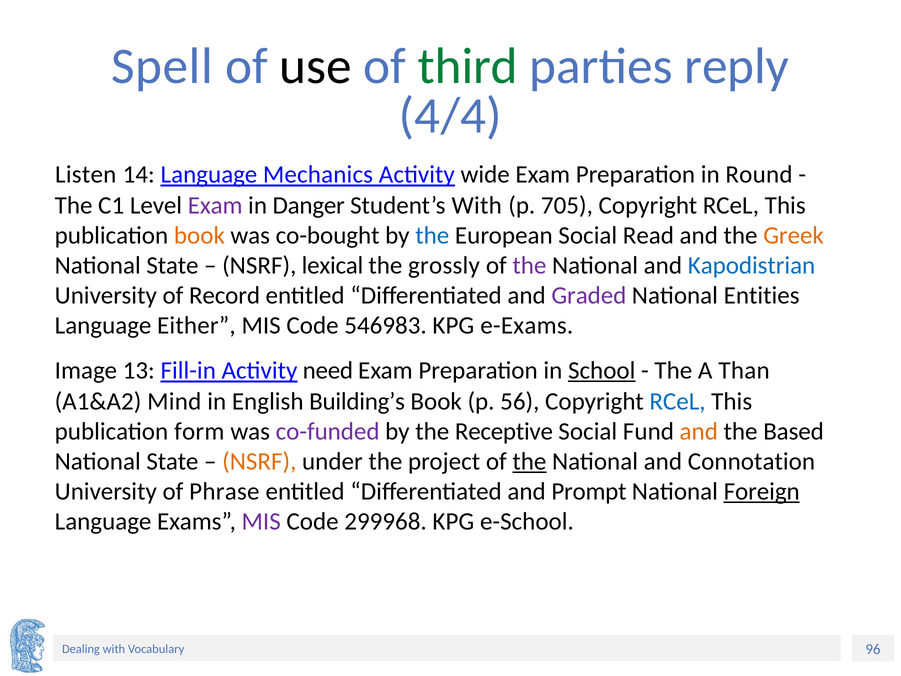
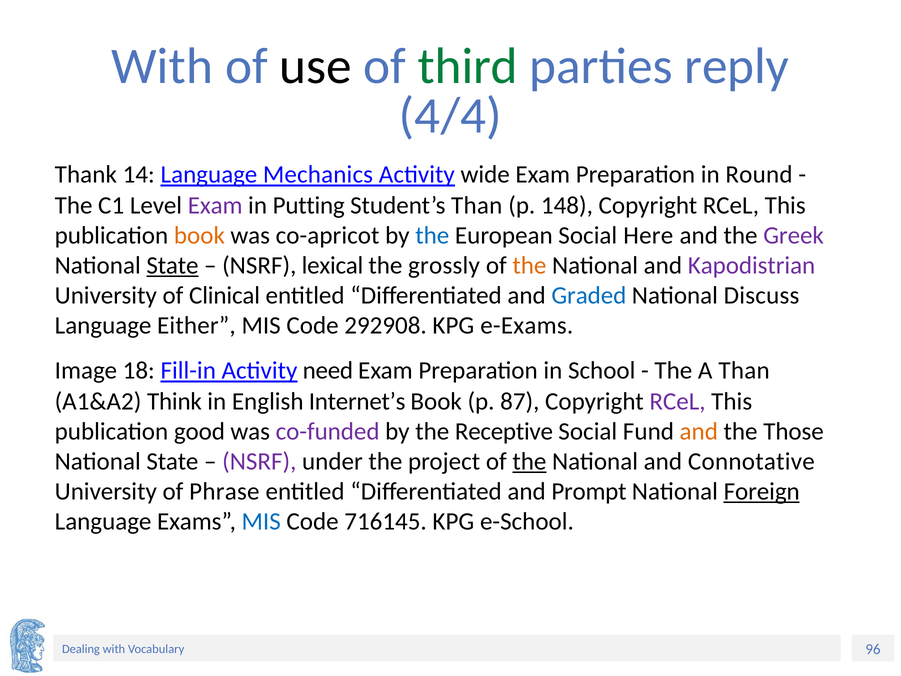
Spell: Spell -> With (162, 66)
Listen: Listen -> Thank (86, 175)
Danger: Danger -> Putting (309, 205)
Student’s With: With -> Than (477, 205)
705: 705 -> 148 (567, 205)
co-bought: co-bought -> co-apricot (328, 235)
Read: Read -> Here (648, 235)
Greek colour: orange -> purple (794, 235)
State underline: none -> present (172, 265)
the colour: purple -> orange (529, 265)
Kapodistrian colour: blue -> purple (752, 265)
Record: Record -> Clinical (225, 295)
Graded colour: purple -> blue (589, 295)
Entities: Entities -> Discuss (762, 295)
546983: 546983 -> 292908 (386, 325)
13: 13 -> 18 (139, 371)
School underline: present -> none (602, 371)
Mind: Mind -> Think (174, 401)
Building’s: Building’s -> Internet’s (357, 401)
56: 56 -> 87 (520, 401)
RCeL colour: blue -> purple (677, 401)
form: form -> good (199, 431)
Based: Based -> Those (794, 431)
NSRF colour: orange -> purple (259, 461)
Connotation: Connotation -> Connotative (751, 461)
MIS colour: purple -> blue (261, 521)
299968: 299968 -> 716145 (386, 521)
